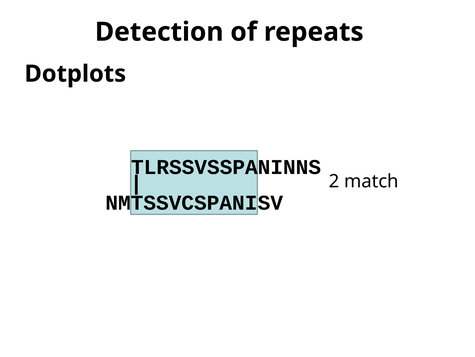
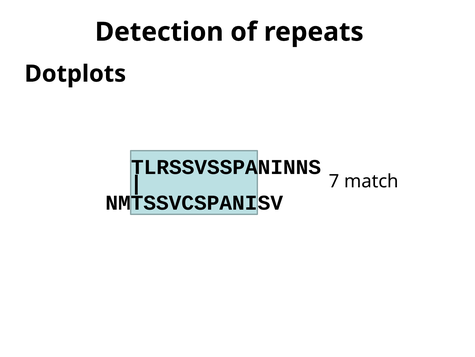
2: 2 -> 7 (334, 181)
